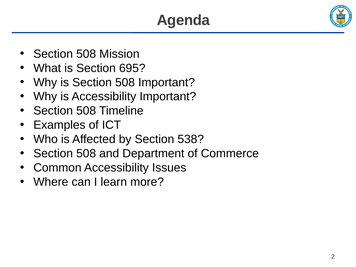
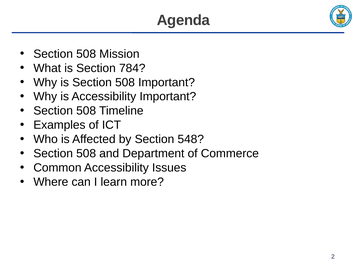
695: 695 -> 784 (132, 68)
538: 538 -> 548 (191, 139)
